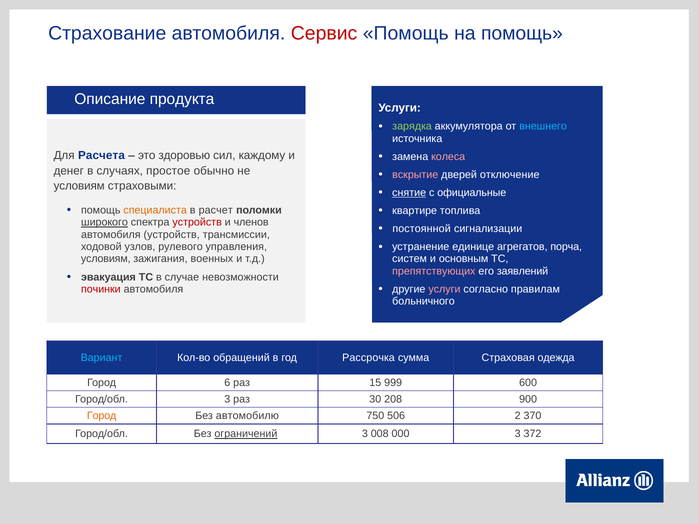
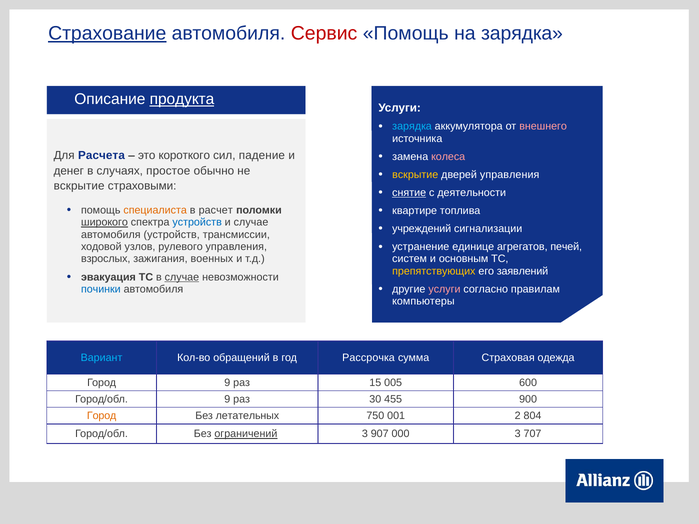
Страхование underline: none -> present (107, 33)
на помощь: помощь -> зарядка (522, 33)
продукта underline: none -> present (182, 99)
зарядка colour: light green -> light blue (412, 127)
внешнего colour: light blue -> pink (543, 127)
здоровью: здоровью -> короткого (184, 156)
каждому: каждому -> падение (262, 156)
вскрытие colour: pink -> yellow (415, 175)
дверей отключение: отключение -> управления (510, 175)
условиям: условиям -> вскрытие (79, 186)
официальные: официальные -> деятельности (472, 193)
устройств colour: red -> blue (197, 223)
и членов: членов -> случае (251, 223)
постоянной: постоянной -> учреждений (422, 229)
порча: порча -> печей (566, 247)
условиям: условиям -> взрослых (106, 259)
препятствующих colour: pink -> yellow (434, 271)
случае underline: none -> present (182, 277)
починки colour: red -> blue (101, 289)
больничного: больничного -> компьютеры (423, 301)
Город 6: 6 -> 9 (227, 383)
999: 999 -> 005 (393, 383)
Город/обл 3: 3 -> 9 (227, 399)
208: 208 -> 455 (393, 399)
автомобилю: автомобилю -> летательных (247, 416)
506: 506 -> 001 (396, 416)
370: 370 -> 804 (532, 416)
008: 008 -> 907 (380, 434)
372: 372 -> 707 (532, 434)
